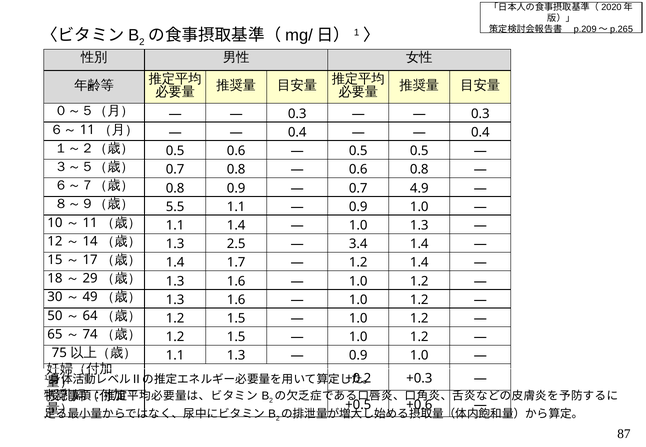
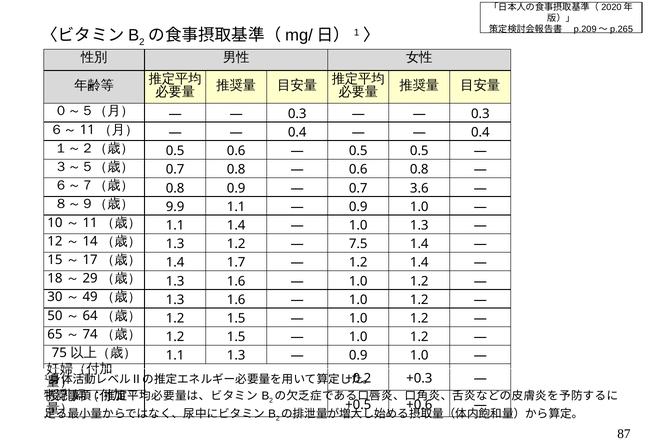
4.9: 4.9 -> 3.6 (419, 188)
5.5: 5.5 -> 9.9 (175, 207)
1.3 2.5: 2.5 -> 1.2 (236, 244)
3.4: 3.4 -> 7.5 (358, 244)
